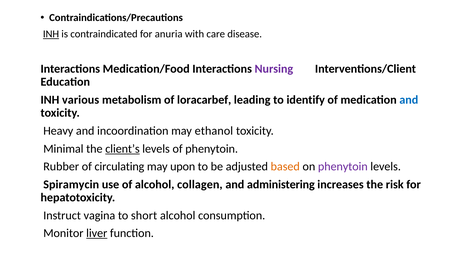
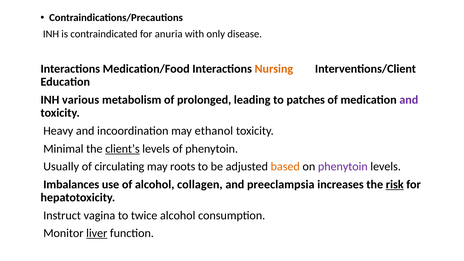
INH underline: present -> none (51, 34)
care: care -> only (216, 34)
Nursing colour: purple -> orange (274, 69)
loracarbef: loracarbef -> prolonged (204, 100)
identify: identify -> patches (306, 100)
and colour: blue -> purple (409, 100)
Rubber: Rubber -> Usually (61, 167)
upon: upon -> roots (183, 167)
Spiramycin: Spiramycin -> Imbalances (71, 184)
administering: administering -> preeclampsia (281, 184)
risk underline: none -> present (395, 184)
short: short -> twice (144, 215)
